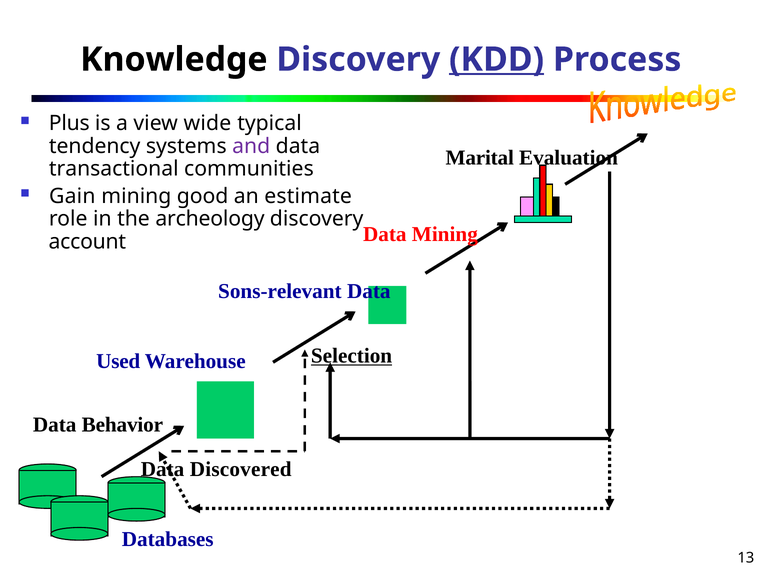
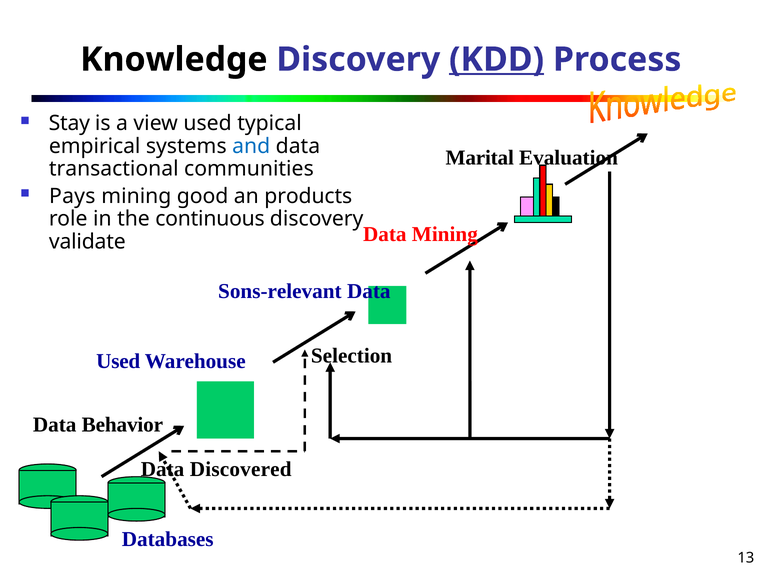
Plus: Plus -> Stay (69, 123)
view wide: wide -> used (208, 123)
tendency: tendency -> empirical (95, 146)
and colour: purple -> blue (251, 146)
Gain: Gain -> Pays (72, 196)
estimate: estimate -> products (308, 196)
archeology: archeology -> continuous (210, 219)
account: account -> validate (87, 242)
Selection underline: present -> none (352, 356)
